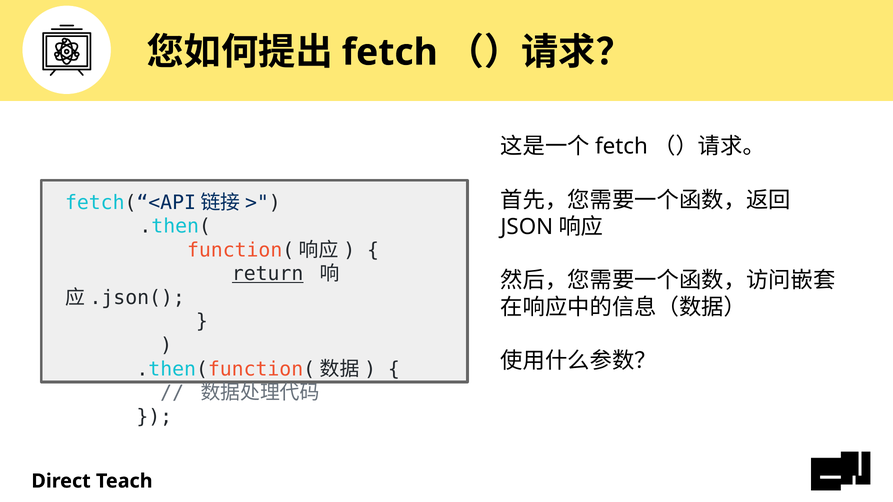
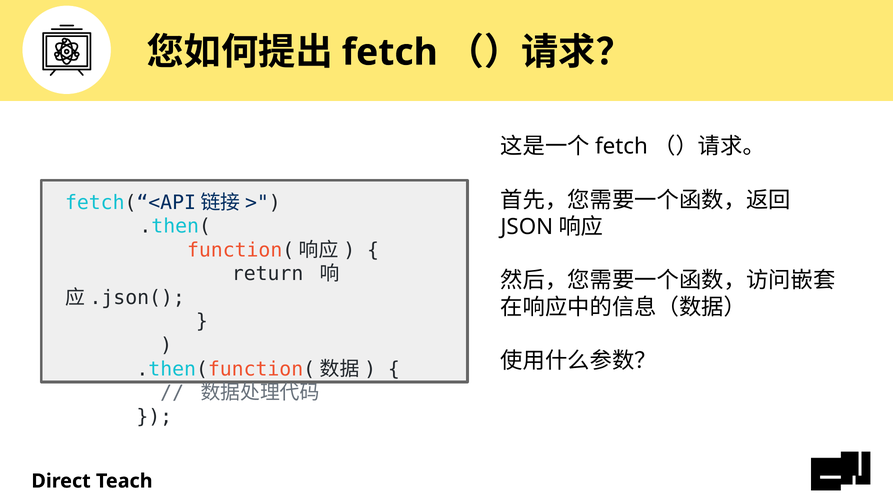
return underline: present -> none (268, 274)
